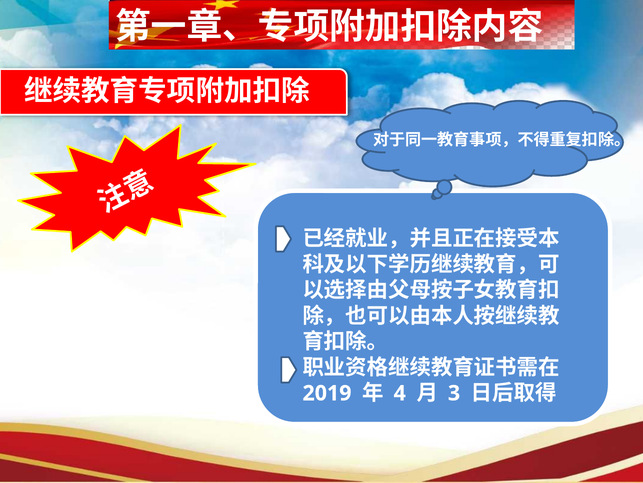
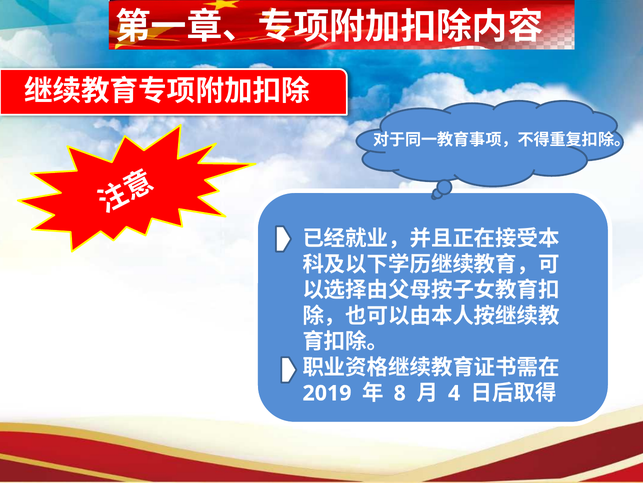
4: 4 -> 8 (400, 393)
3: 3 -> 4 (454, 393)
